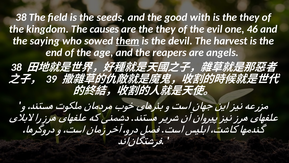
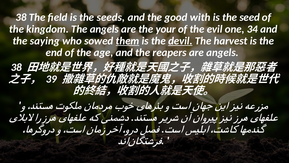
is the they: they -> seed (250, 17)
The causes: causes -> angels (104, 29)
are the they: they -> your (166, 29)
46: 46 -> 34 (252, 29)
devil underline: none -> present (180, 41)
